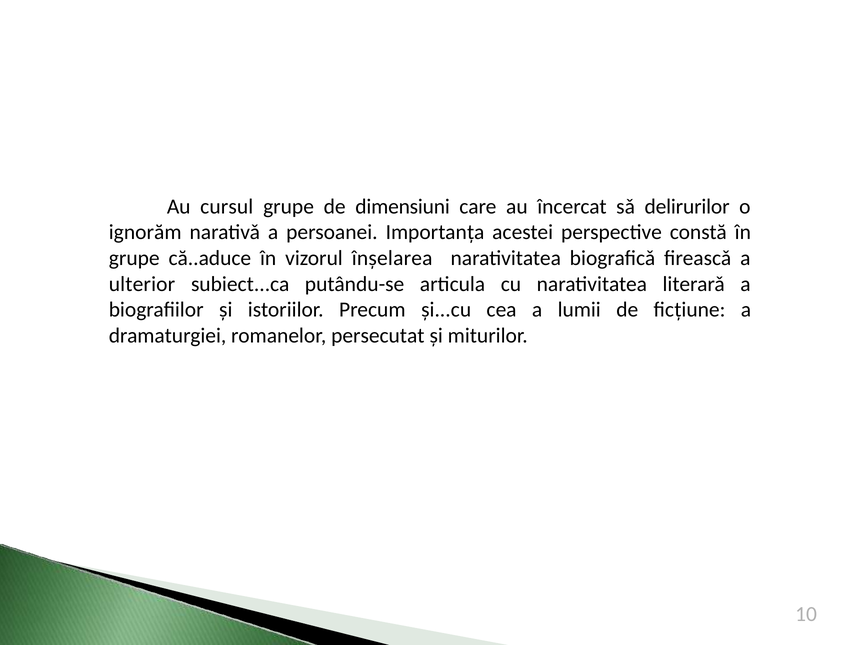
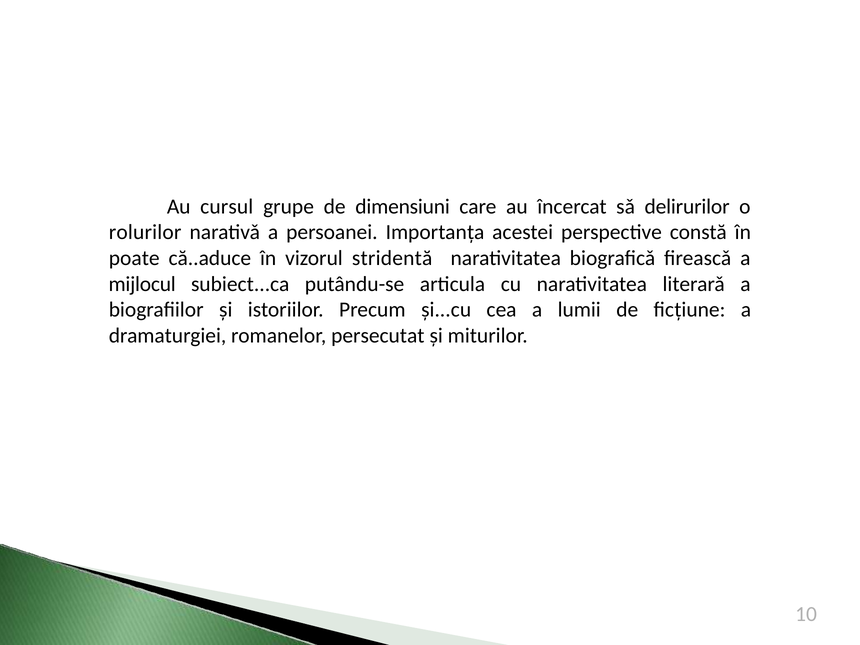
ignorăm: ignorăm -> rolurilor (145, 232)
grupe: grupe -> poate (134, 258)
înșelarea: înșelarea -> stridentă (392, 258)
ulterior: ulterior -> mijlocul (142, 284)
